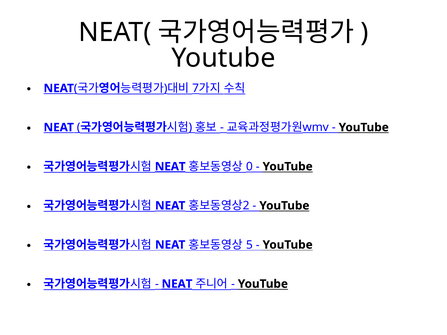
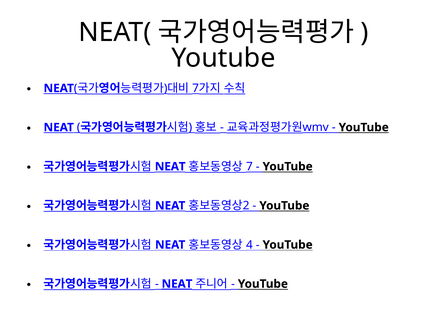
NEAT underline: present -> none (170, 167)
0: 0 -> 7 (249, 167)
5: 5 -> 4 (249, 245)
